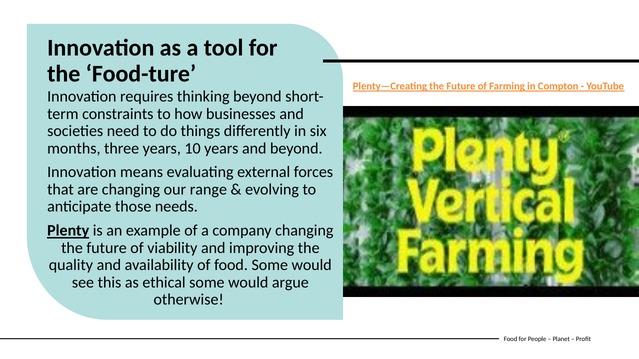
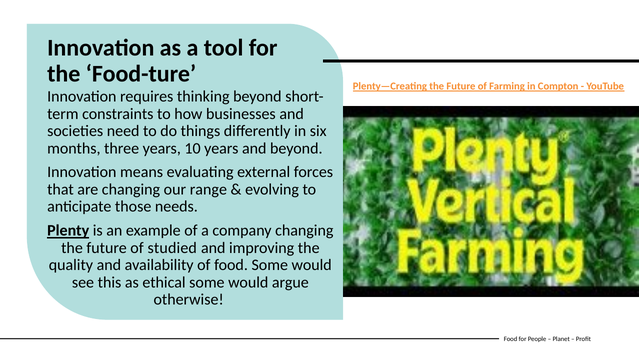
viability: viability -> studied (172, 248)
